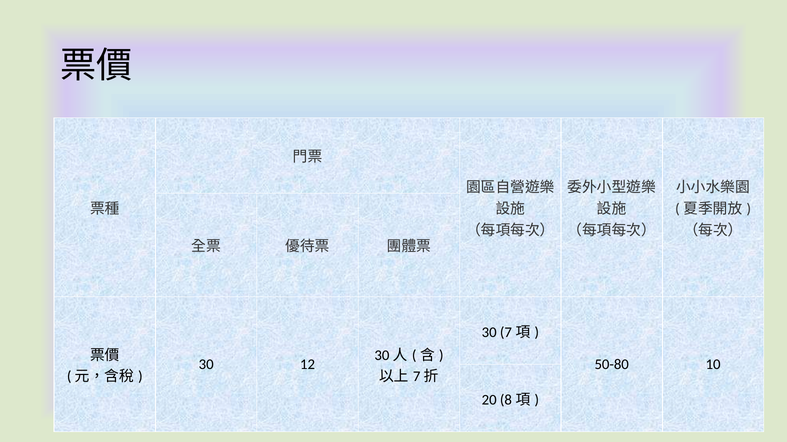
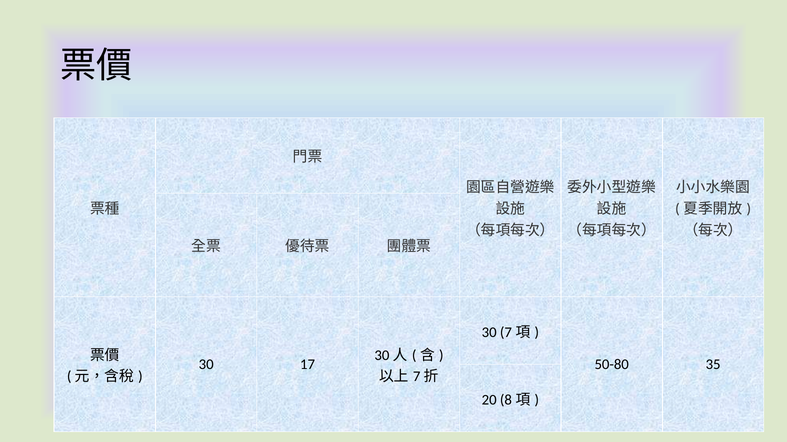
12: 12 -> 17 (308, 365)
10: 10 -> 35 (713, 365)
